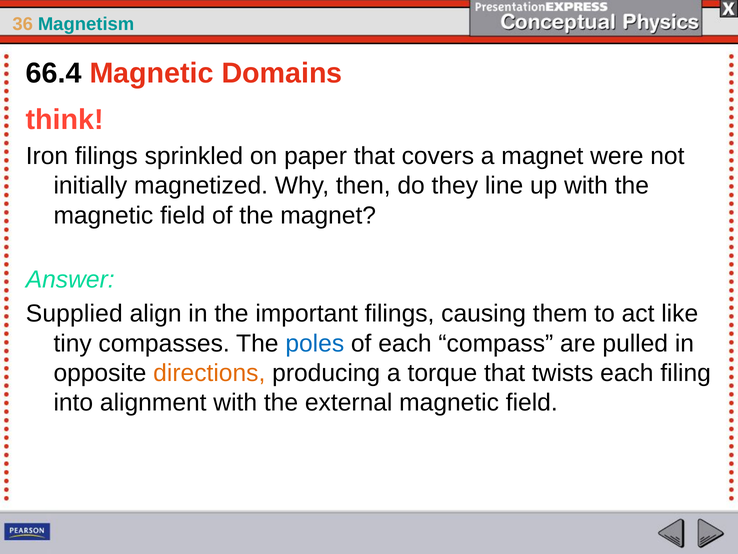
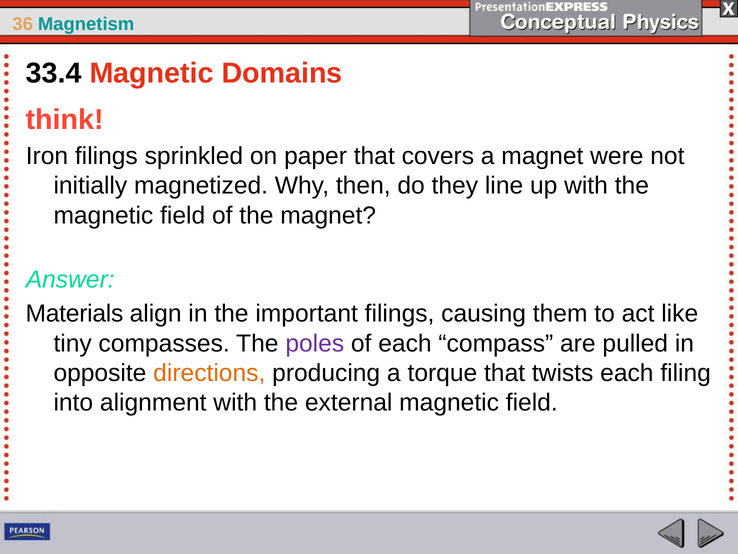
66.4: 66.4 -> 33.4 (54, 73)
Supplied: Supplied -> Materials (74, 314)
poles colour: blue -> purple (315, 343)
